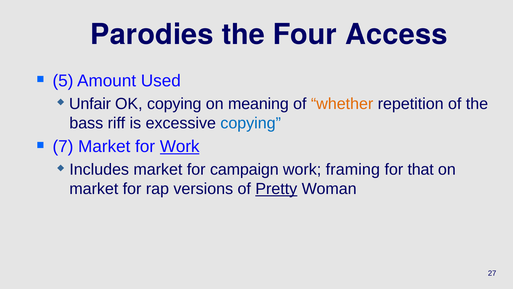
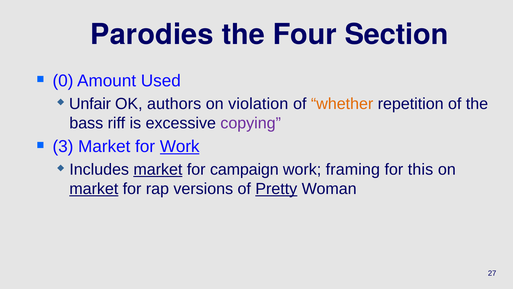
Access: Access -> Section (397, 35)
5: 5 -> 0 (63, 81)
OK copying: copying -> authors (174, 104)
meaning: meaning -> violation (258, 104)
copying colour: blue -> purple (251, 123)
7: 7 -> 3 (63, 146)
market underline: none -> present (158, 169)
that: that -> this (420, 169)
market underline: none -> present (94, 189)
